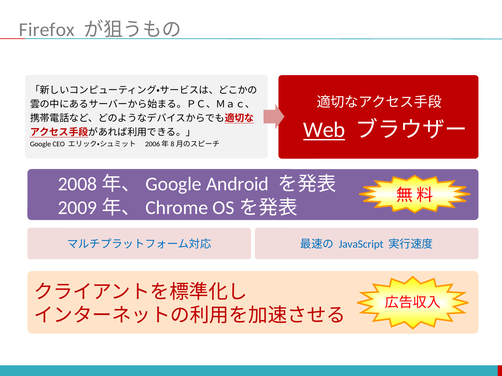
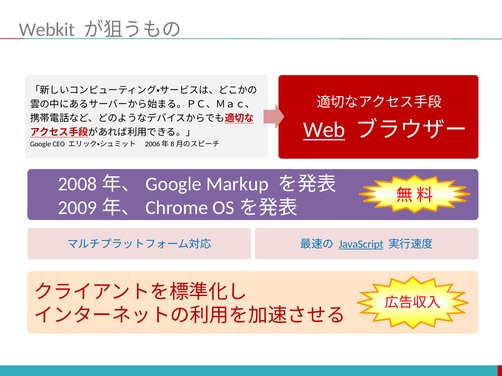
Firefox: Firefox -> Webkit (47, 30)
Android: Android -> Markup (237, 184)
JavaScript underline: none -> present (361, 245)
